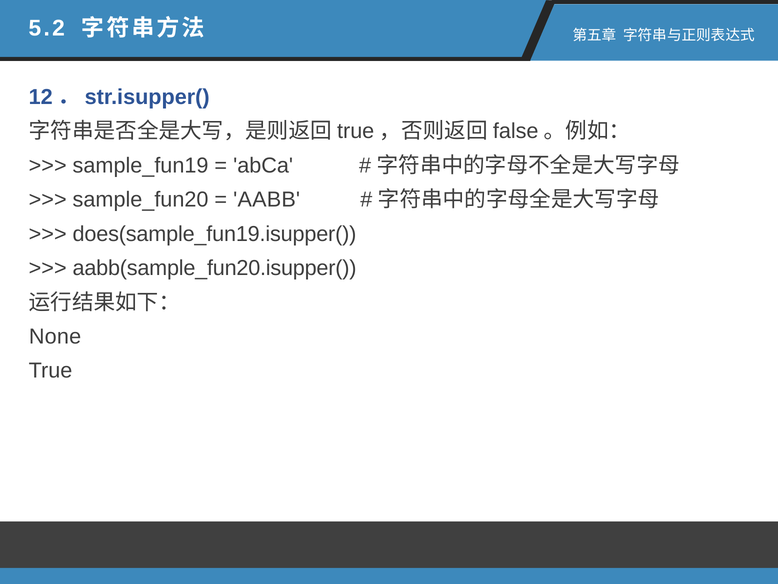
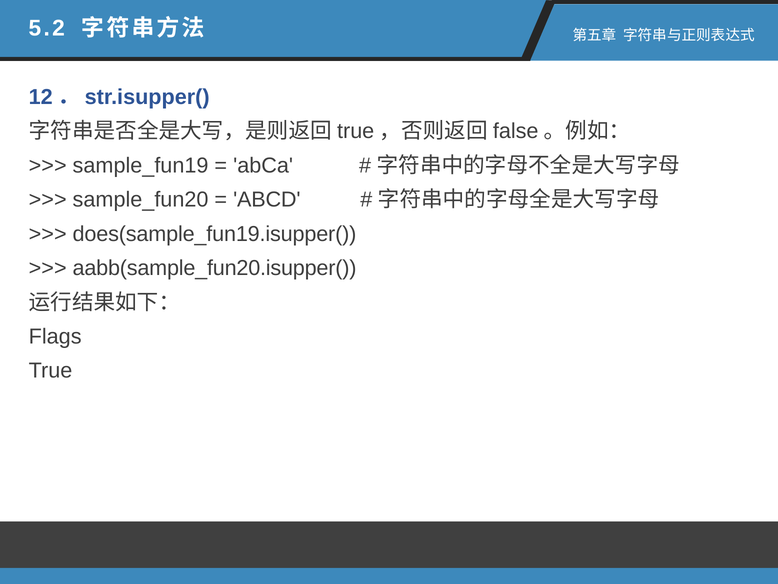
AABB: AABB -> ABCD (267, 200)
None: None -> Flags (55, 336)
